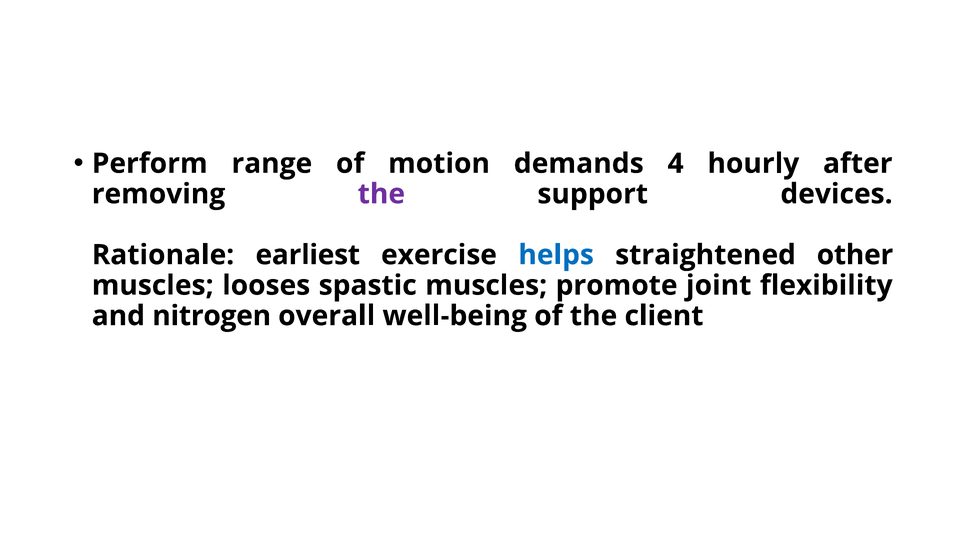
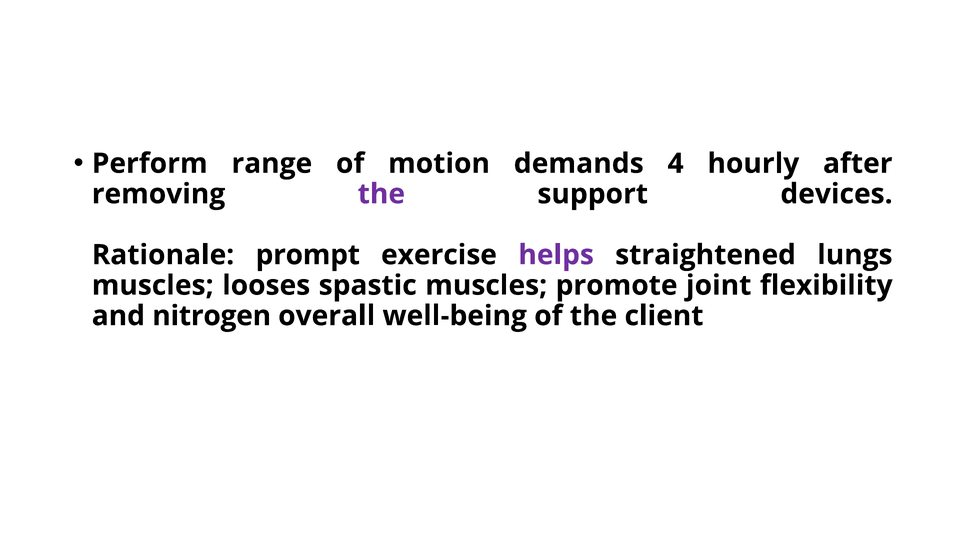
earliest: earliest -> prompt (308, 255)
helps colour: blue -> purple (556, 255)
other: other -> lungs (855, 255)
